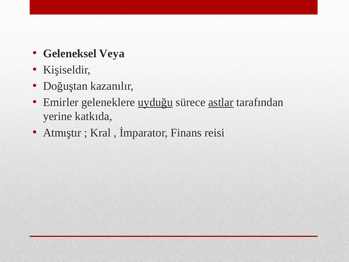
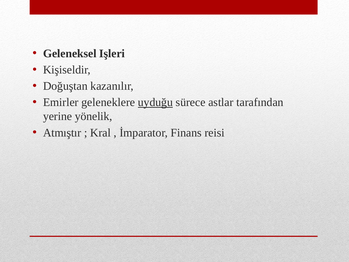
Veya: Veya -> Işleri (112, 53)
astlar underline: present -> none (221, 102)
katkıda: katkıda -> yönelik (94, 116)
